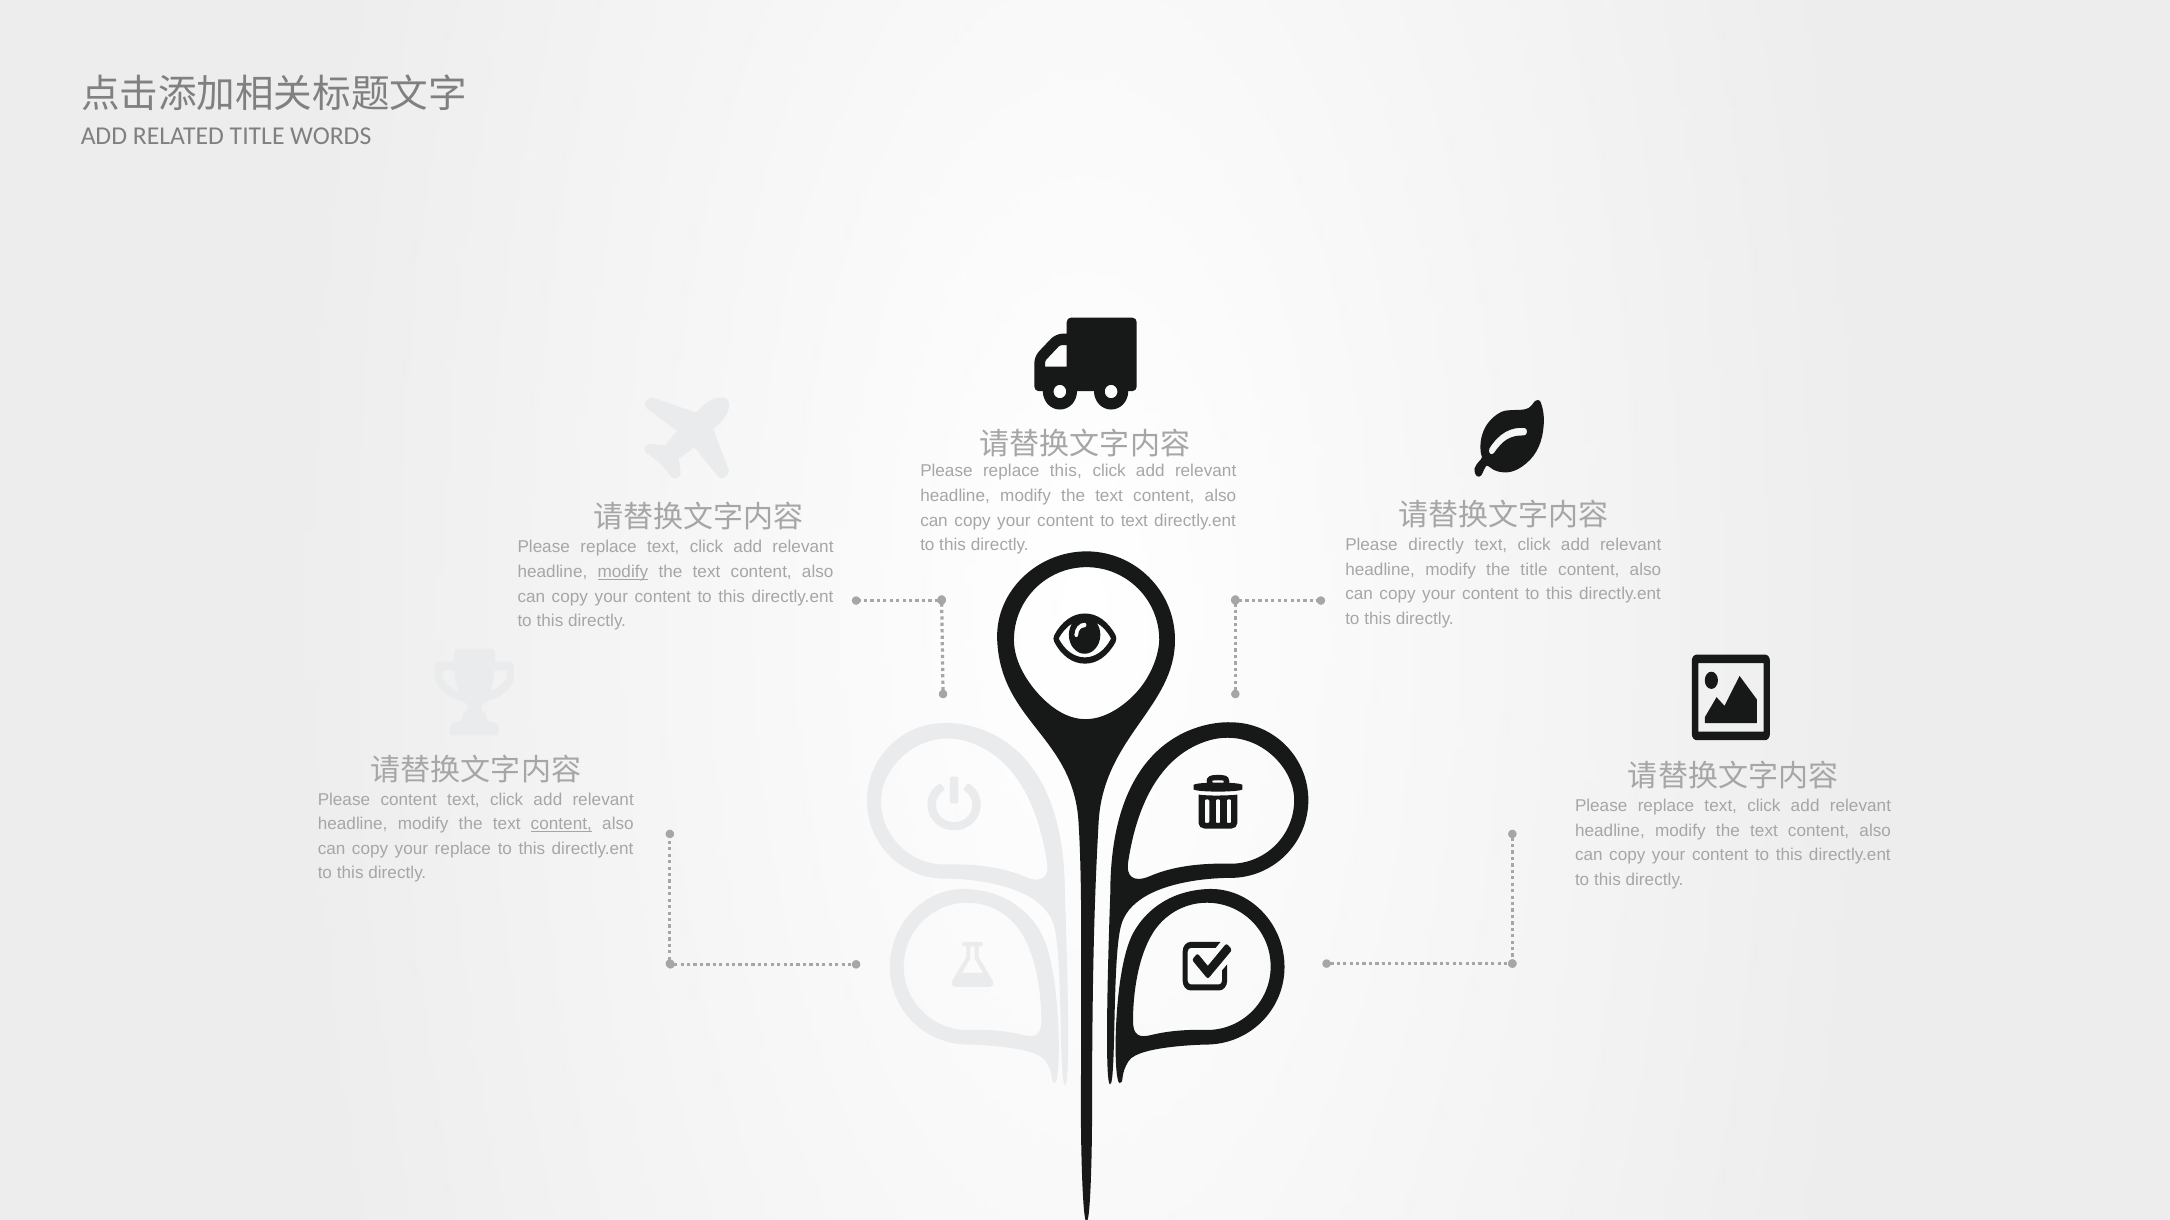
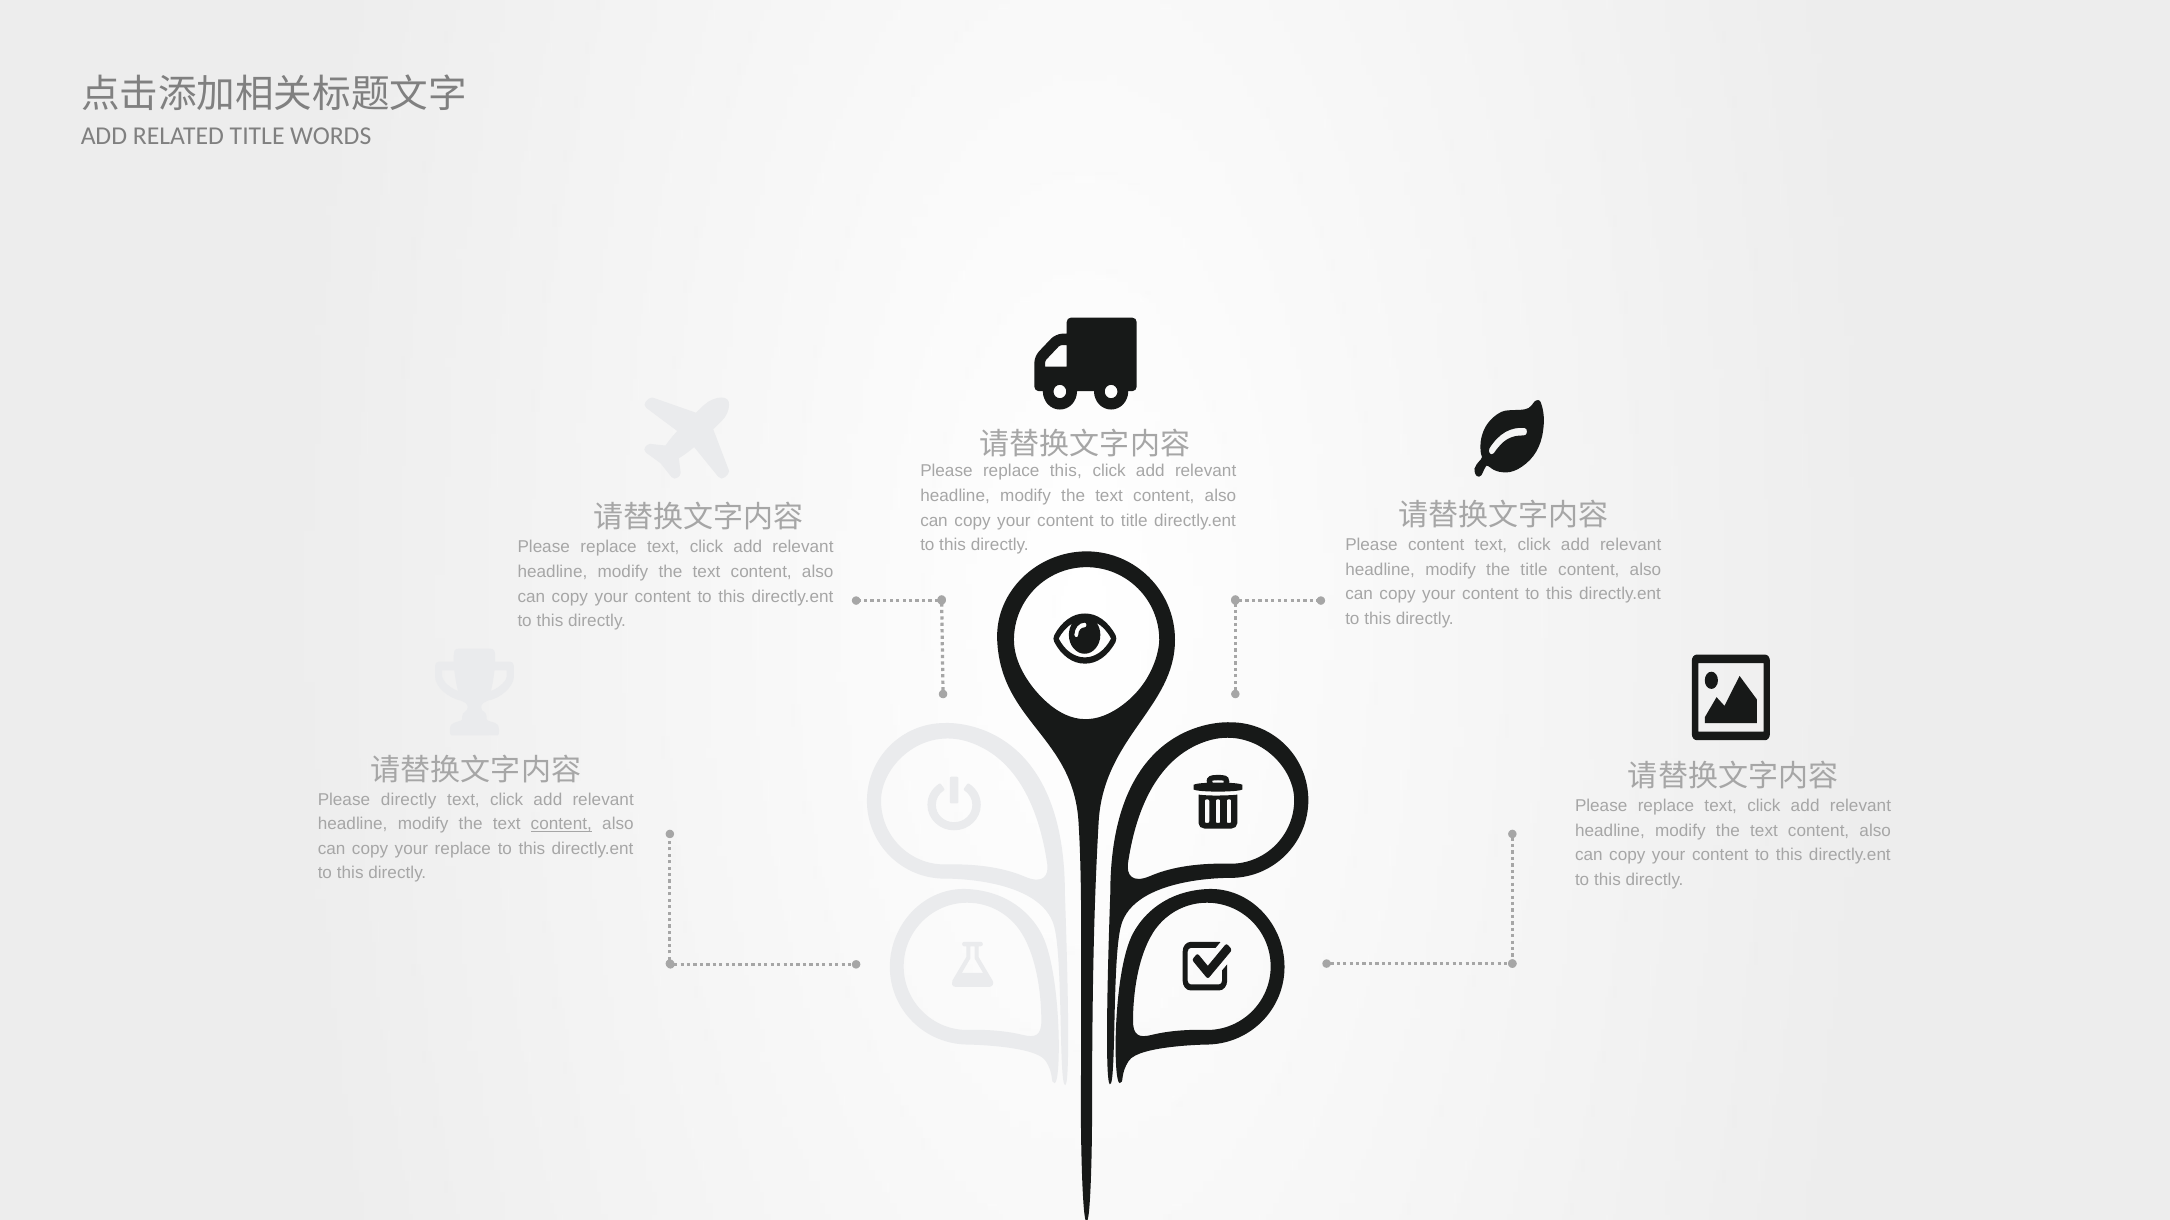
to text: text -> title (1134, 521)
Please directly: directly -> content (1436, 545)
modify underline: present -> none (623, 572)
Please content: content -> directly (409, 800)
